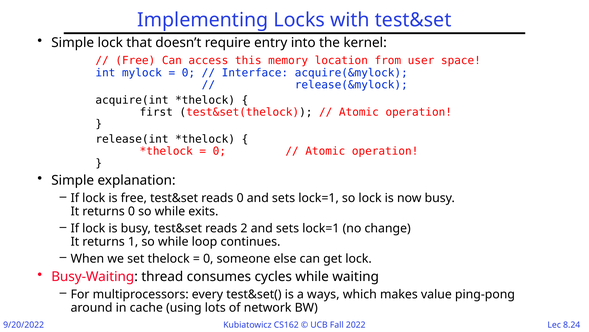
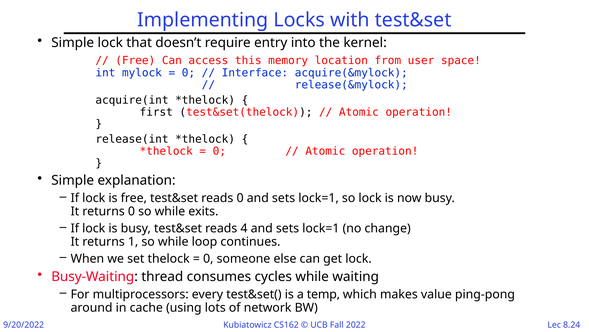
2: 2 -> 4 (244, 228)
ways: ways -> temp (323, 294)
